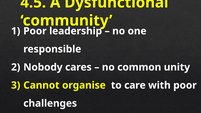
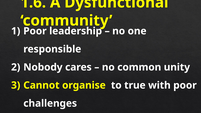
4.5: 4.5 -> 1.6 (33, 3)
to care: care -> true (135, 85)
